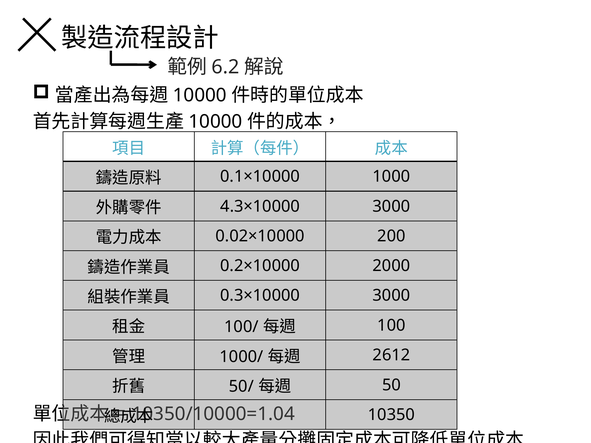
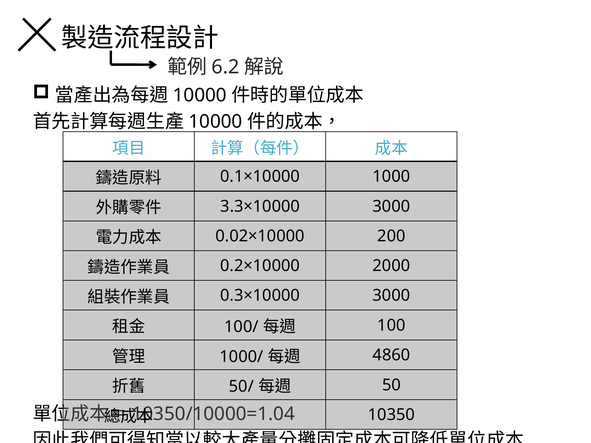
4.3×10000: 4.3×10000 -> 3.3×10000 (260, 206)
2612: 2612 -> 4860 (391, 355)
